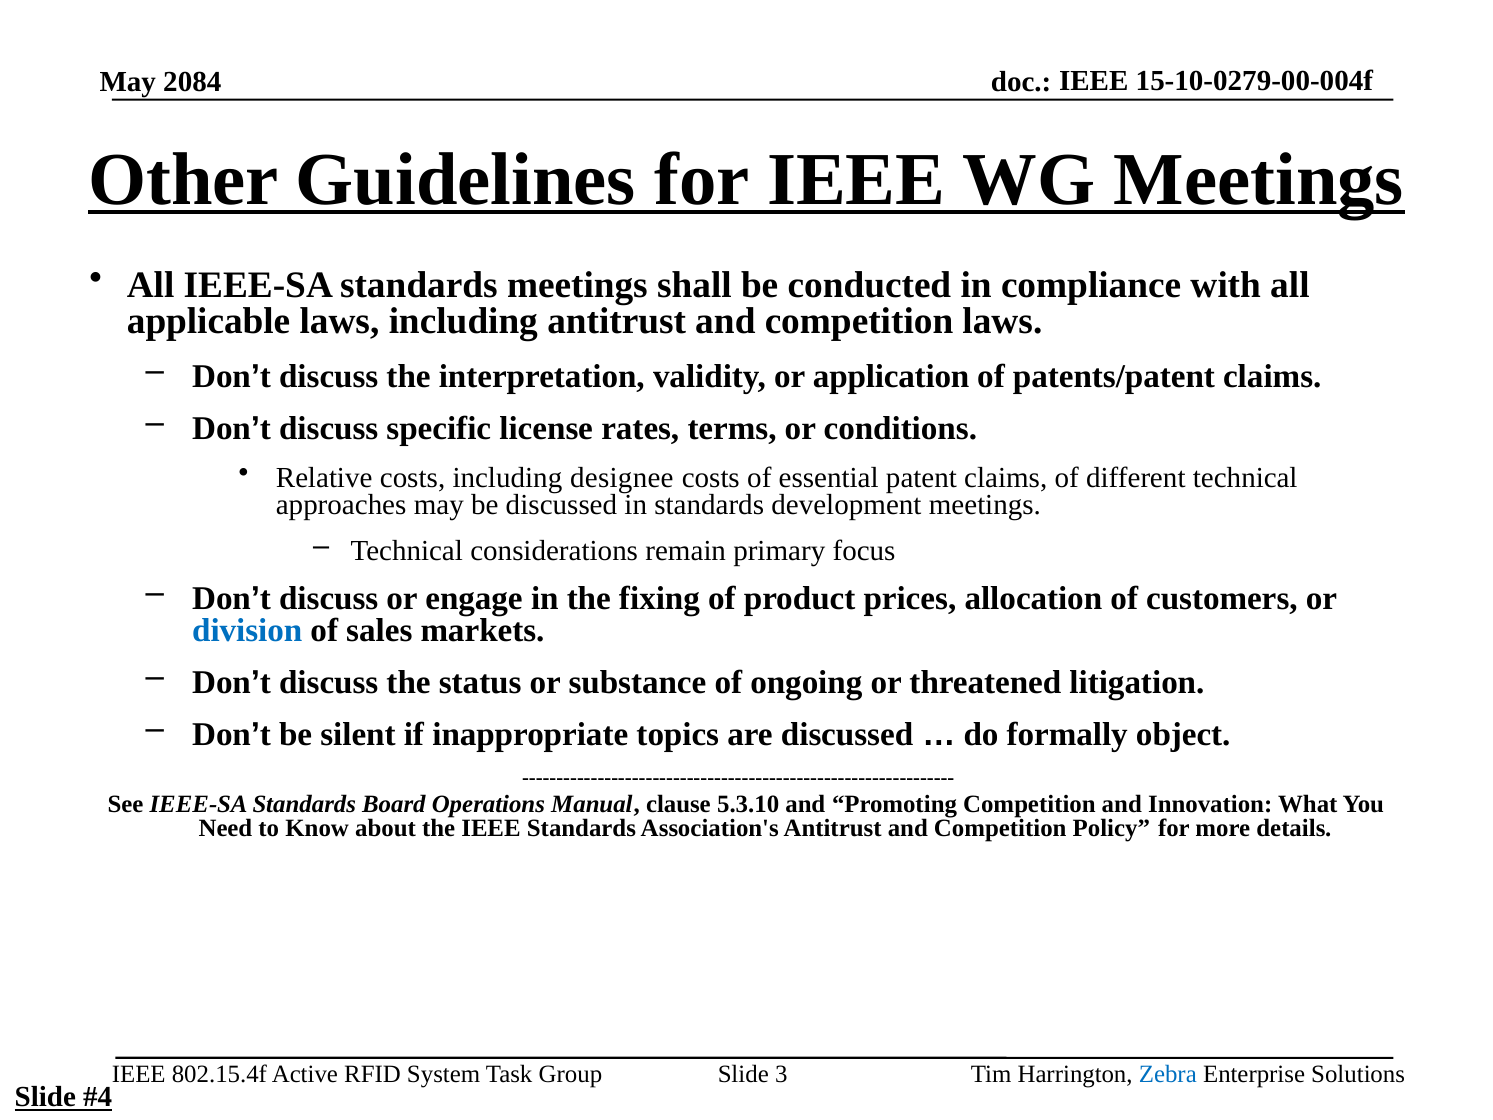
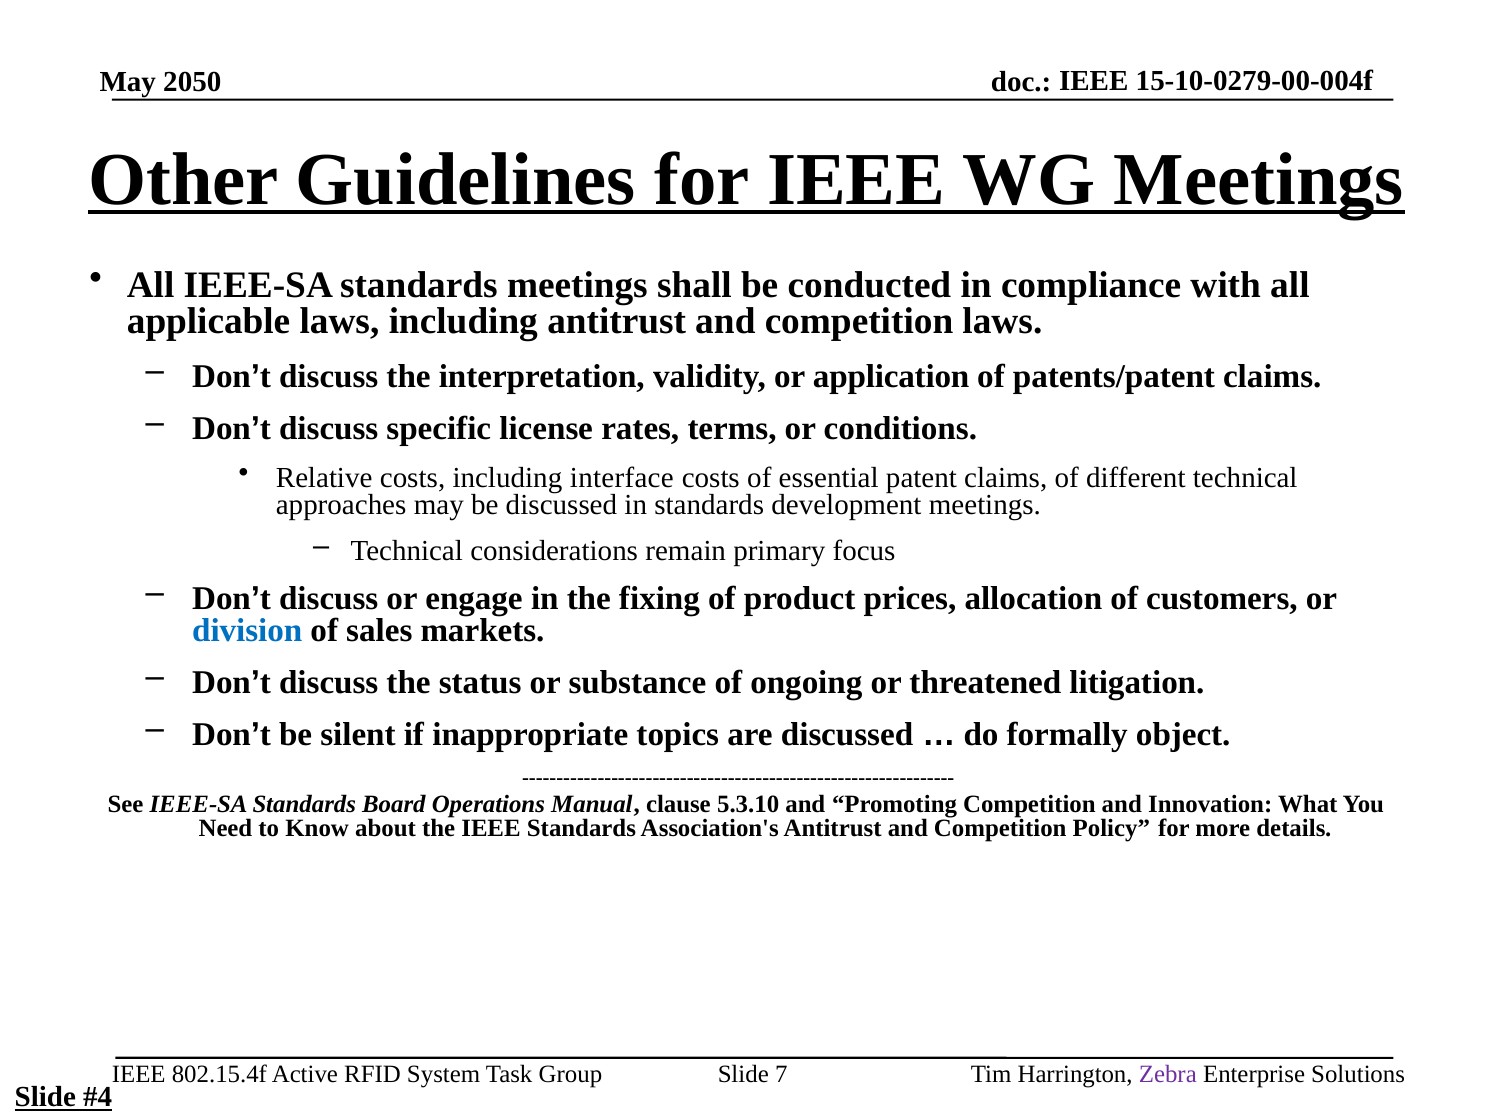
2084: 2084 -> 2050 (192, 81)
designee: designee -> interface (622, 477)
Zebra colour: blue -> purple (1168, 1074)
3: 3 -> 7 (781, 1074)
